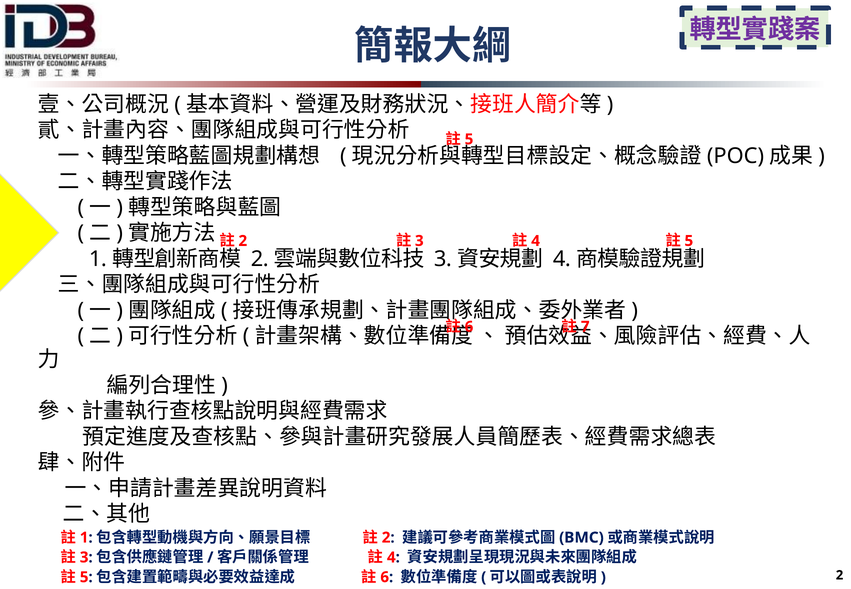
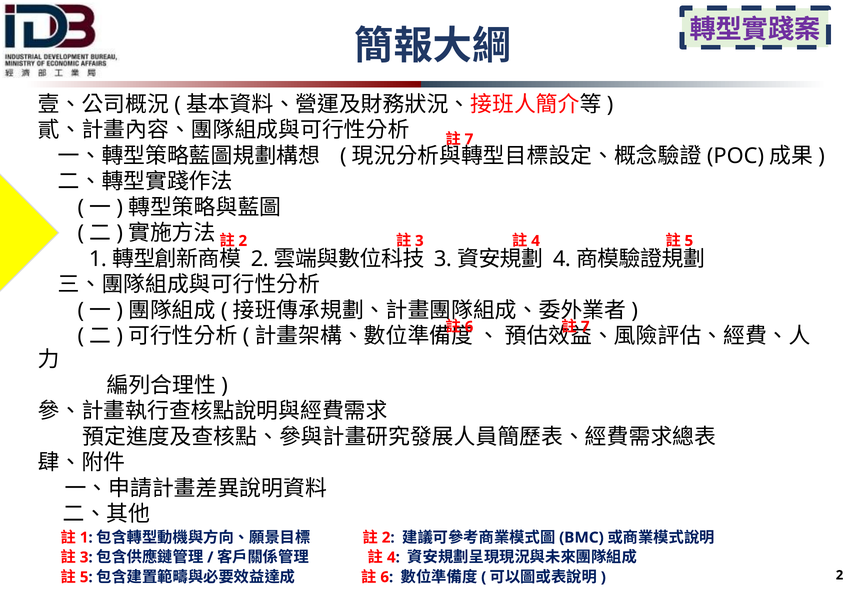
5: 5 -> 7 (469, 139)
